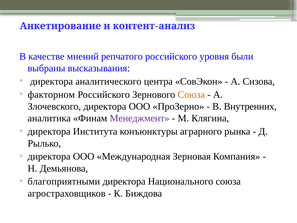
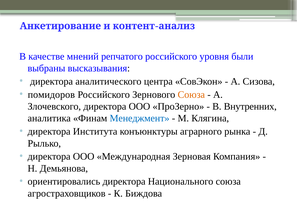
факторном: факторном -> помидоров (51, 94)
Менеджмент colour: purple -> blue (140, 118)
благоприятными: благоприятными -> ориентировались (64, 181)
